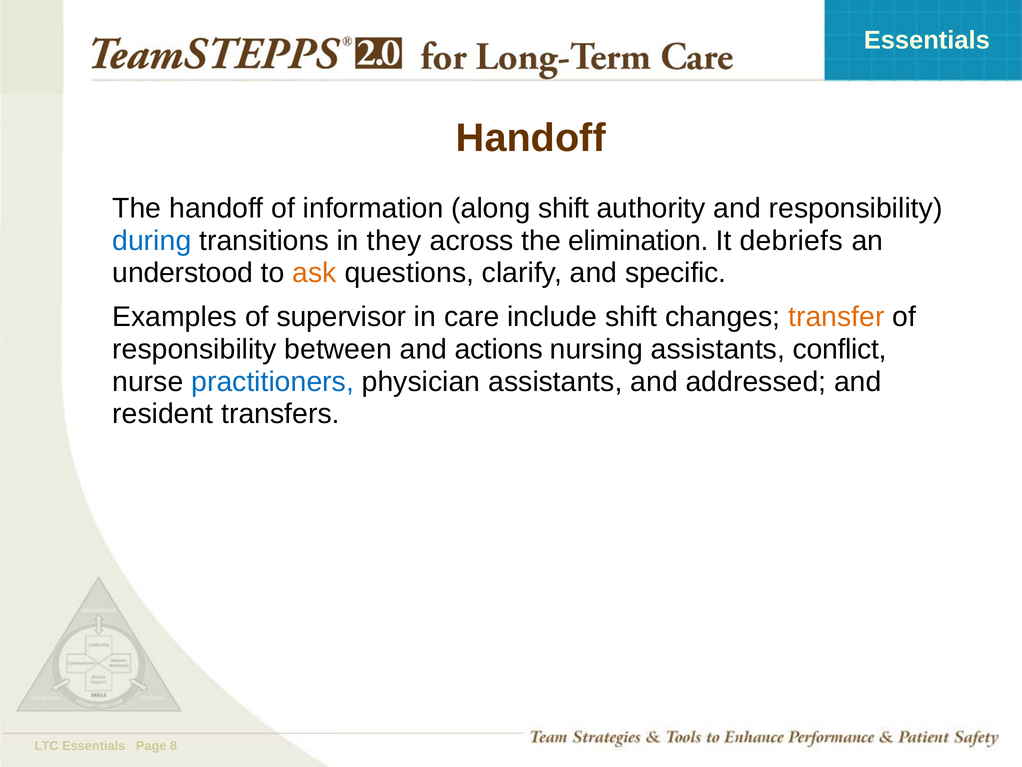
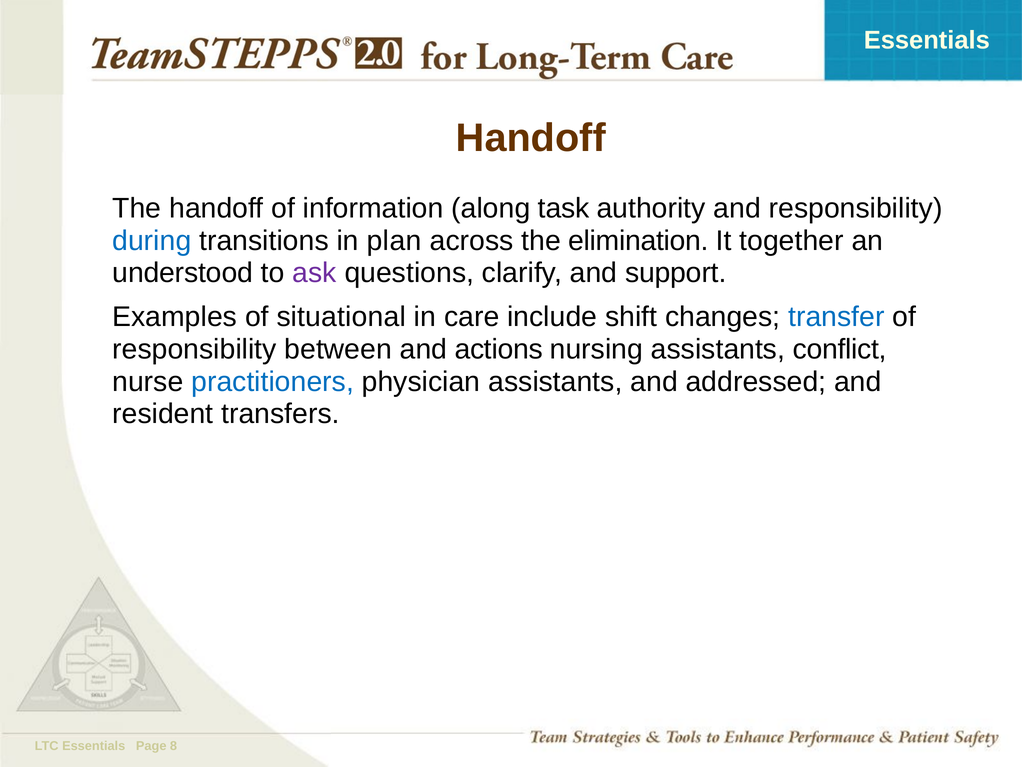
along shift: shift -> task (564, 208)
they: they -> plan (394, 241)
debriefs: debriefs -> together (791, 241)
ask colour: orange -> purple (315, 273)
specific: specific -> support (676, 273)
supervisor: supervisor -> situational (341, 317)
transfer colour: orange -> blue (836, 317)
